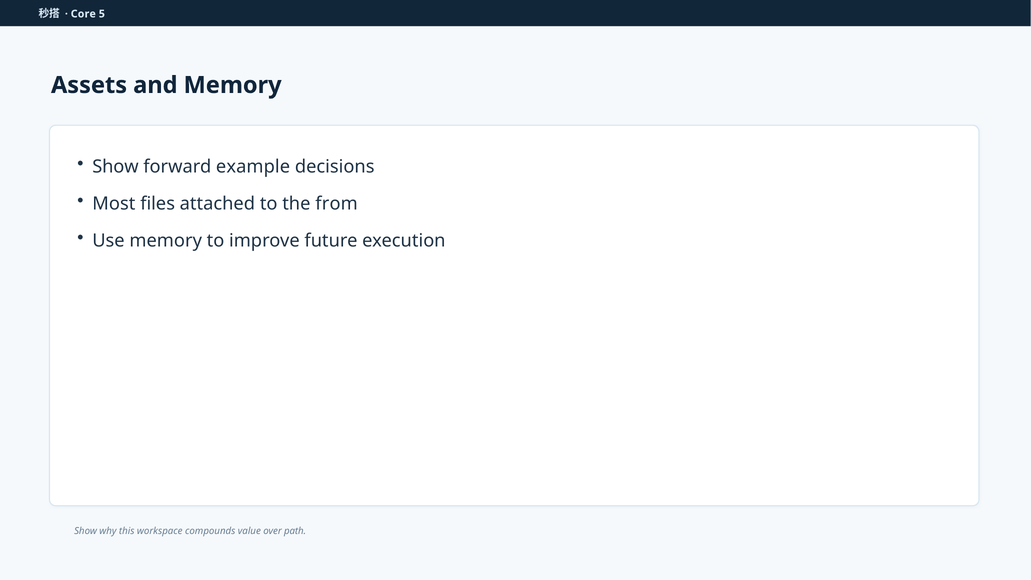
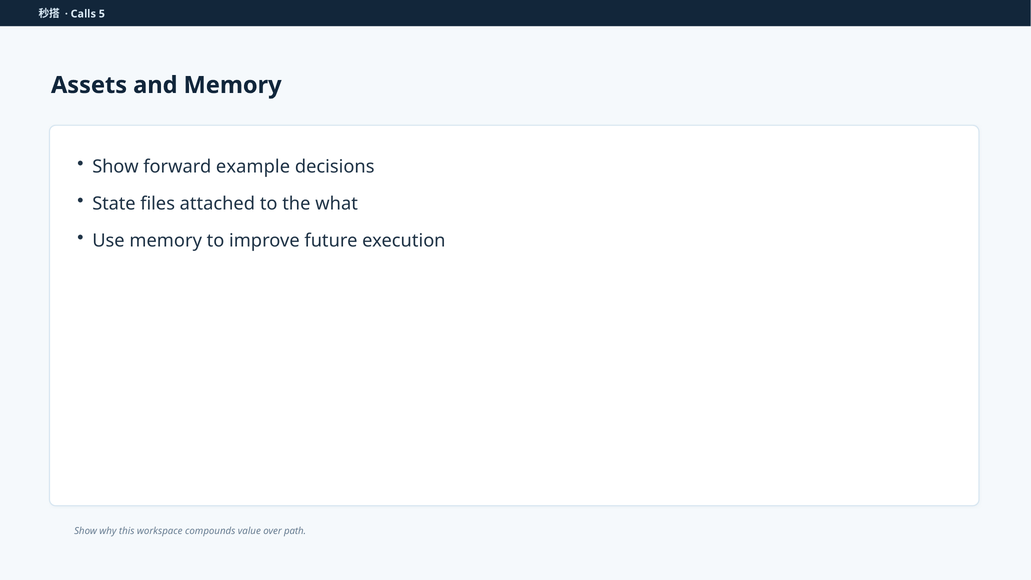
Core: Core -> Calls (83, 14)
Most: Most -> State (114, 204)
from: from -> what (337, 204)
